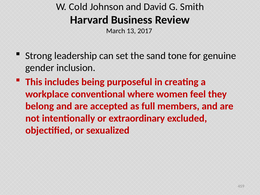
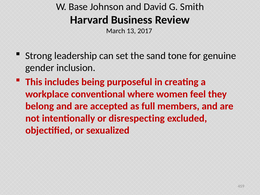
Cold: Cold -> Base (78, 7)
extraordinary: extraordinary -> disrespecting (137, 118)
